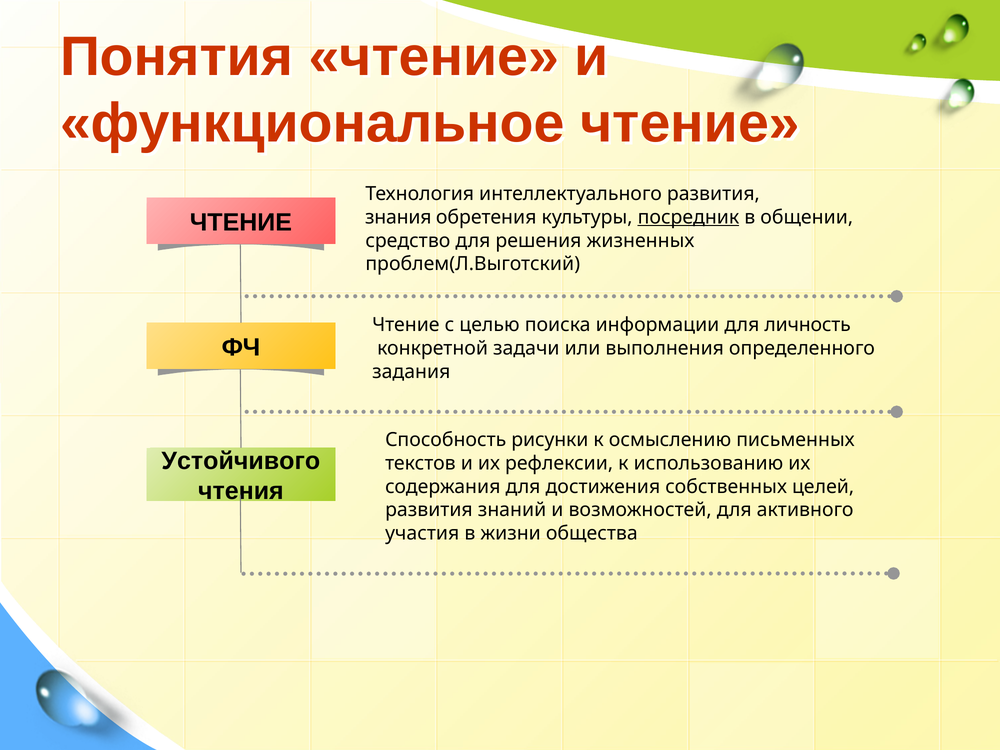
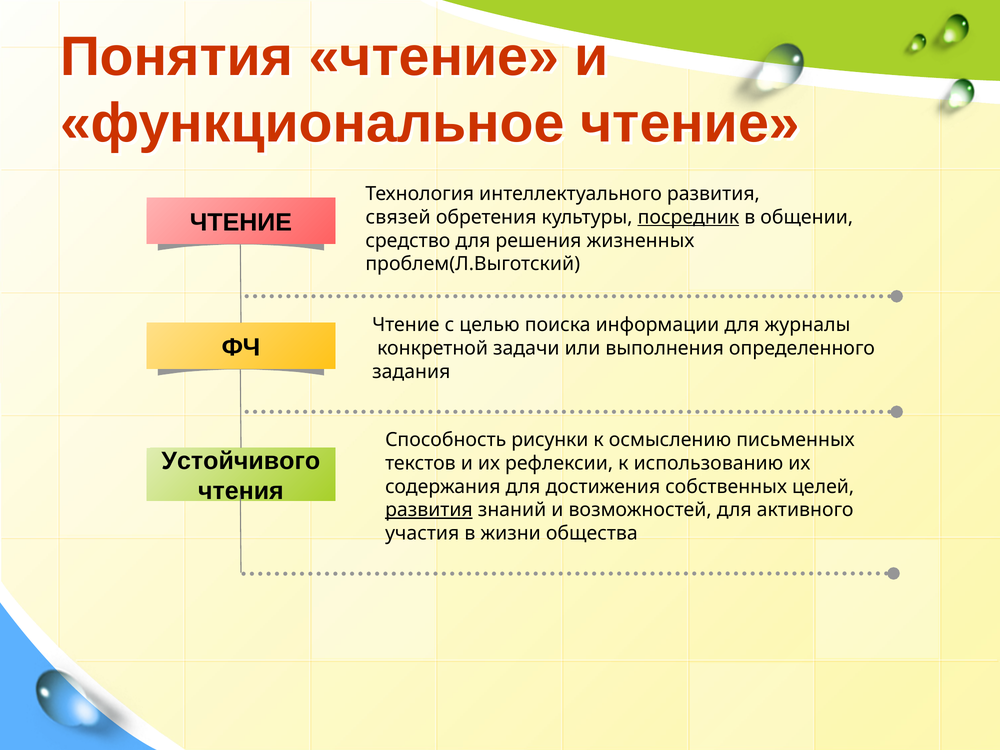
знания: знания -> связей (398, 217)
личность: личность -> журналы (807, 325)
развития underline: none -> present (429, 510)
